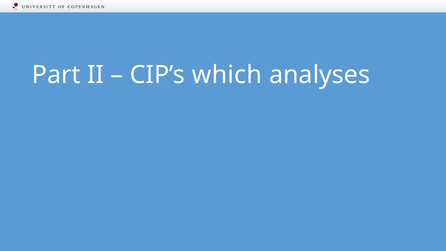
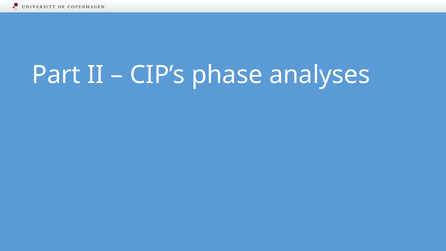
which: which -> phase (227, 75)
